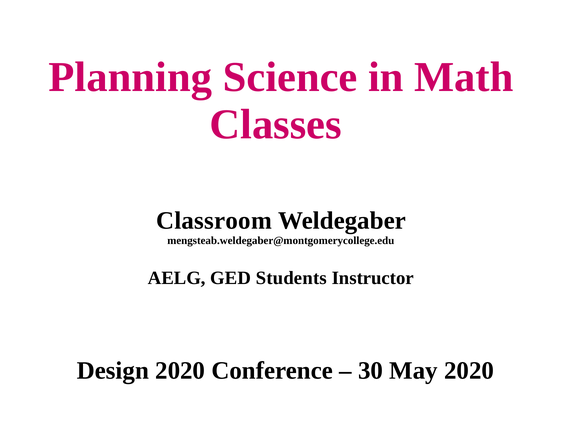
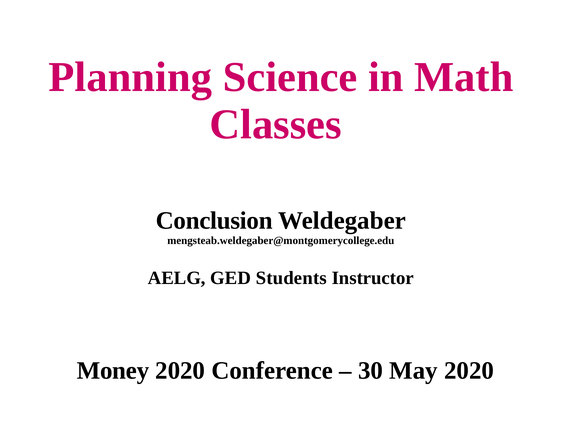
Classroom: Classroom -> Conclusion (214, 220)
Design: Design -> Money (113, 370)
